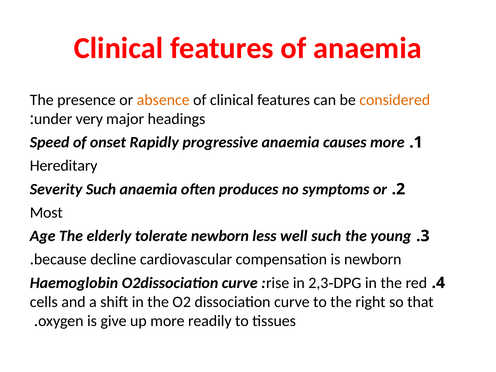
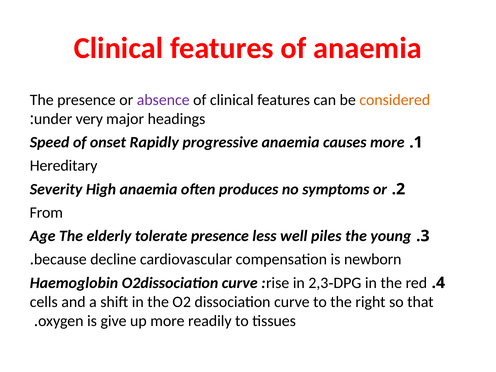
absence colour: orange -> purple (163, 100)
Severity Such: Such -> High (101, 189)
Most: Most -> From (46, 213)
tolerate newborn: newborn -> presence (220, 236)
well such: such -> piles (326, 236)
